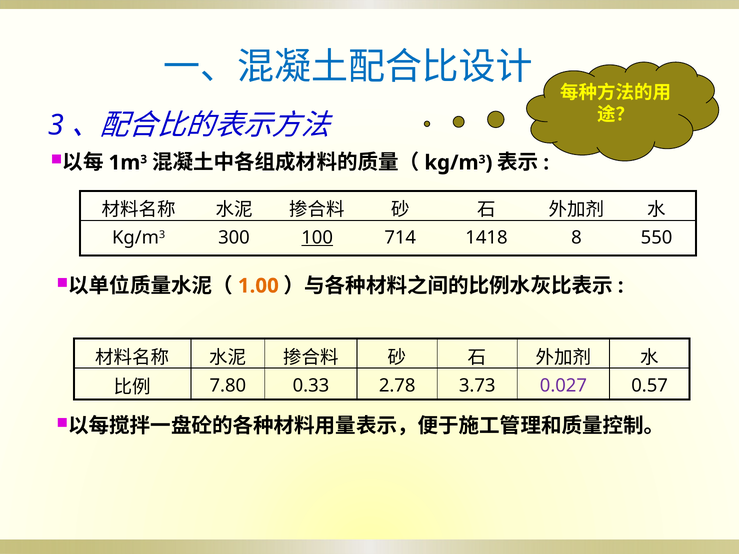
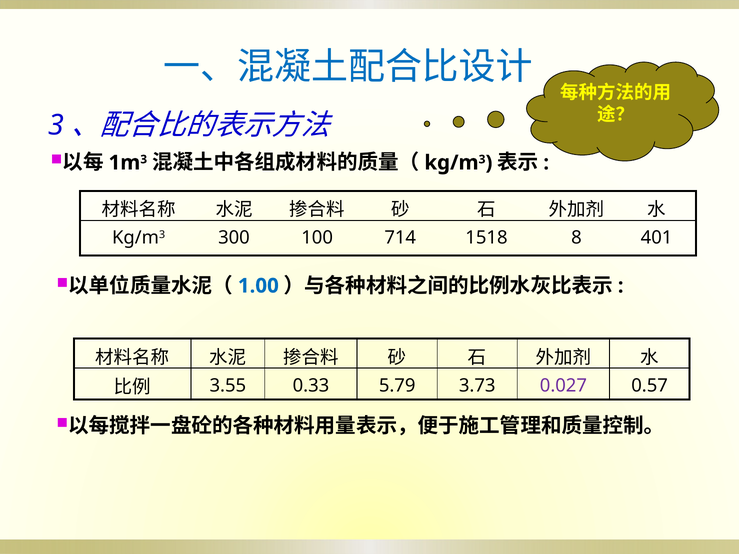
100 underline: present -> none (317, 238)
1418: 1418 -> 1518 (486, 238)
550: 550 -> 401 (657, 238)
1.00 colour: orange -> blue (258, 286)
7.80: 7.80 -> 3.55 (228, 386)
2.78: 2.78 -> 5.79 (397, 386)
